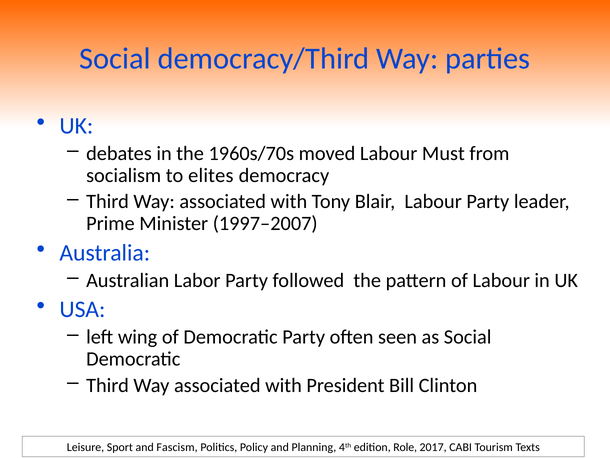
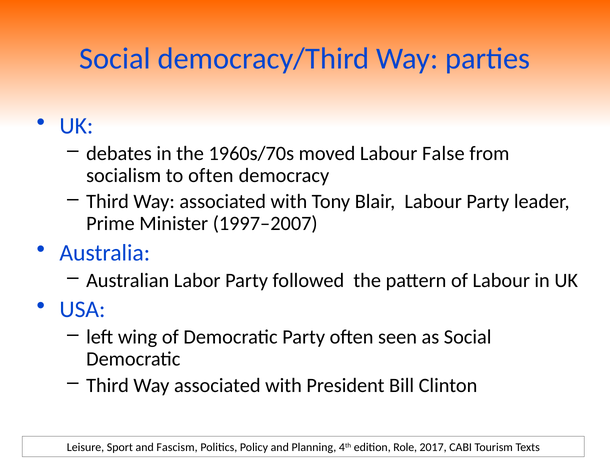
Must: Must -> False (443, 153)
to elites: elites -> often (211, 175)
